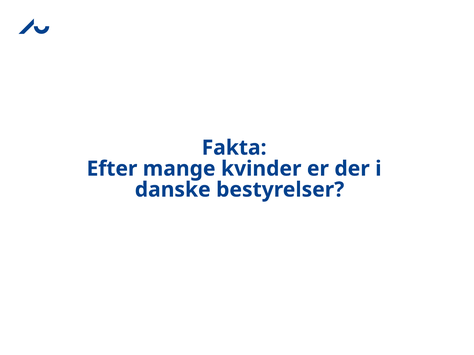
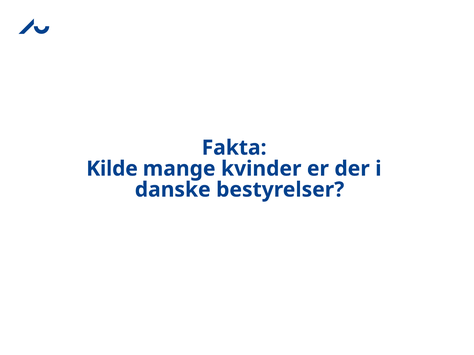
Efter: Efter -> Kilde (112, 169)
